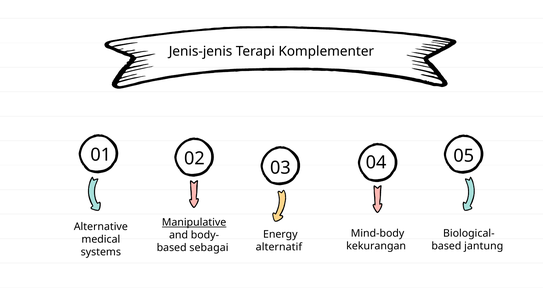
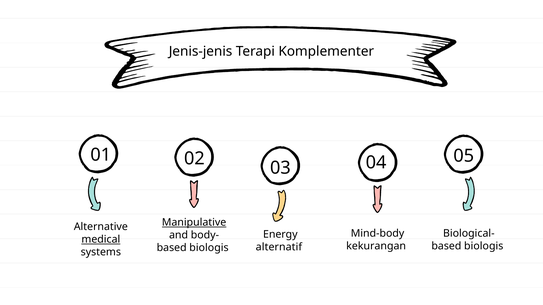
medical underline: none -> present (101, 240)
jantung: jantung -> biologis (484, 246)
sebagai: sebagai -> biologis (209, 248)
